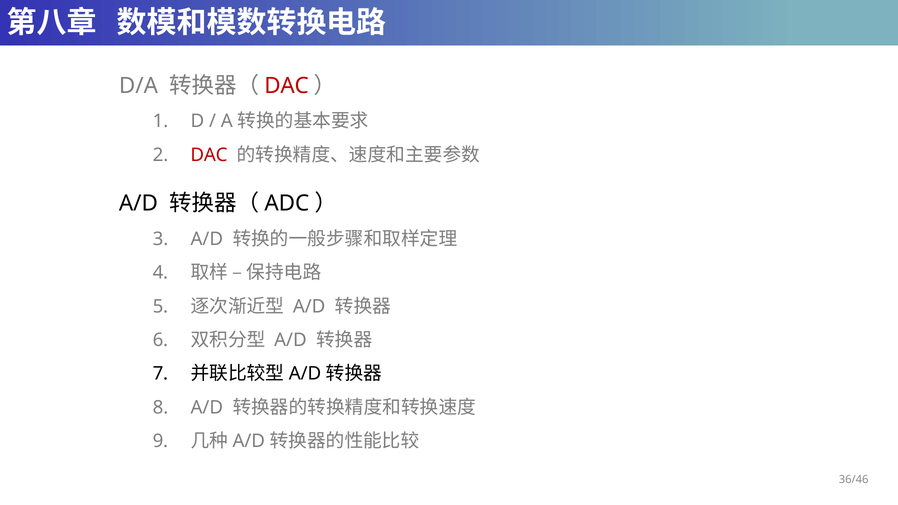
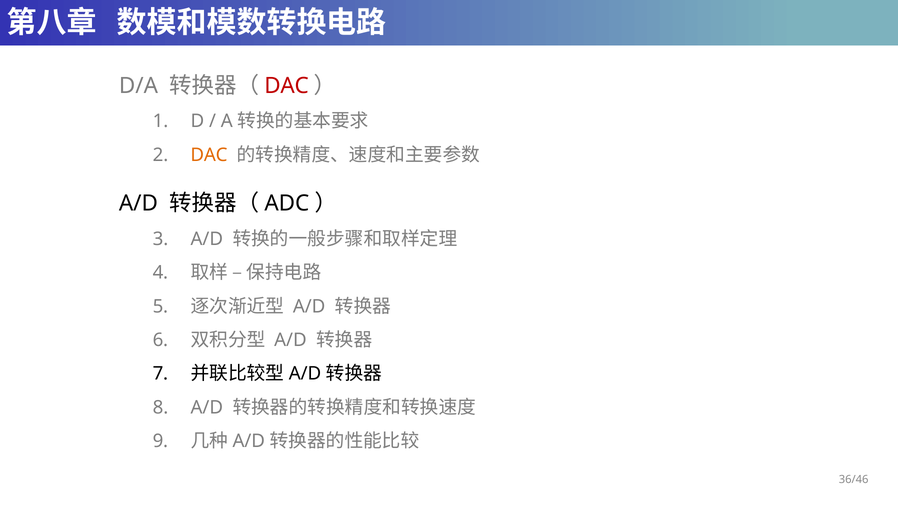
DAC colour: red -> orange (209, 155)
